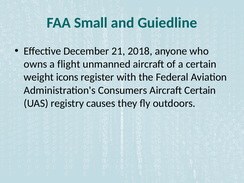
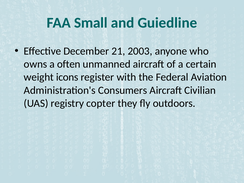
2018: 2018 -> 2003 (140, 51)
flight: flight -> often (69, 64)
Aircraft Certain: Certain -> Civilian (200, 90)
causes: causes -> copter (101, 103)
